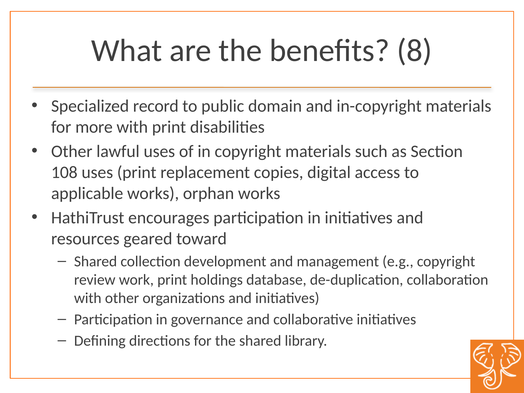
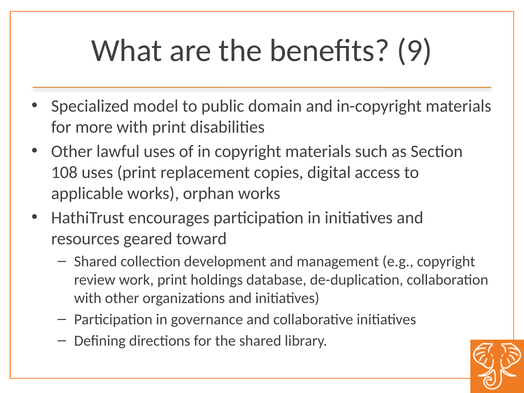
8: 8 -> 9 (415, 51)
record: record -> model (156, 106)
